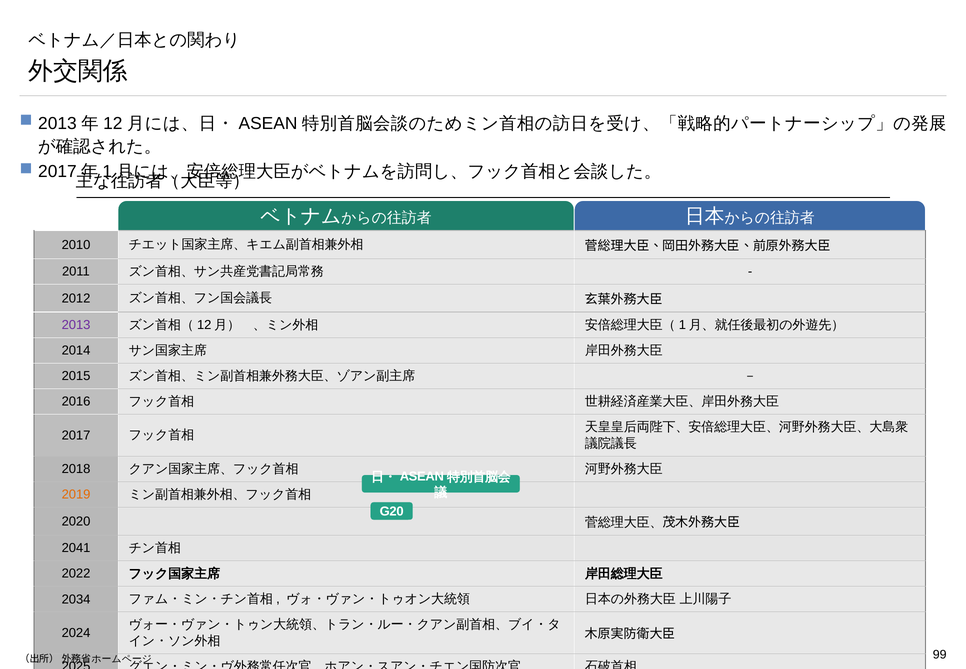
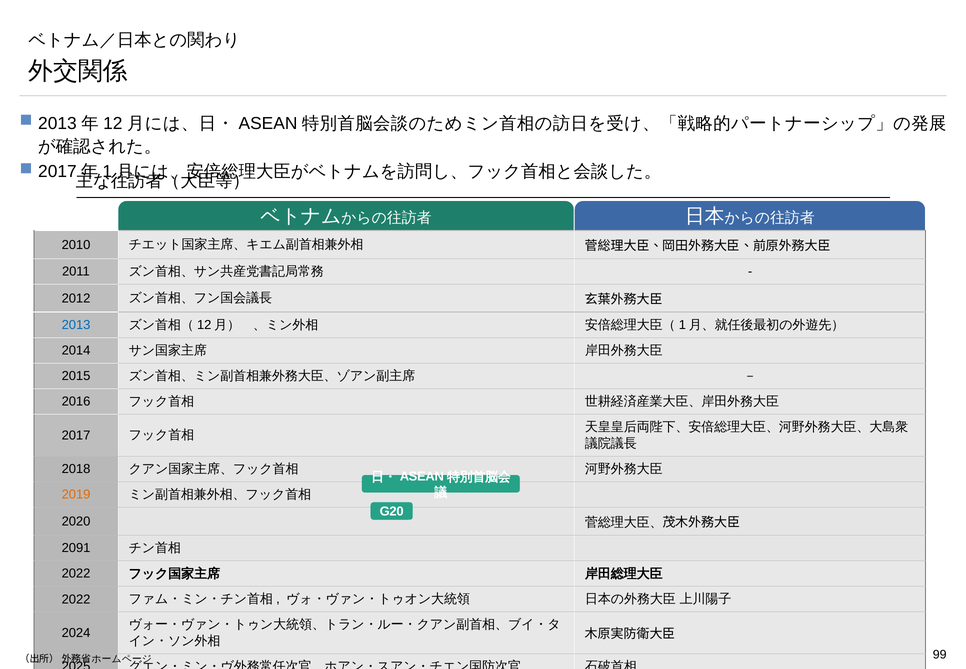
2013 colour: purple -> blue (76, 325)
2041: 2041 -> 2091 (76, 548)
2034: 2034 -> 2022 (76, 599)
